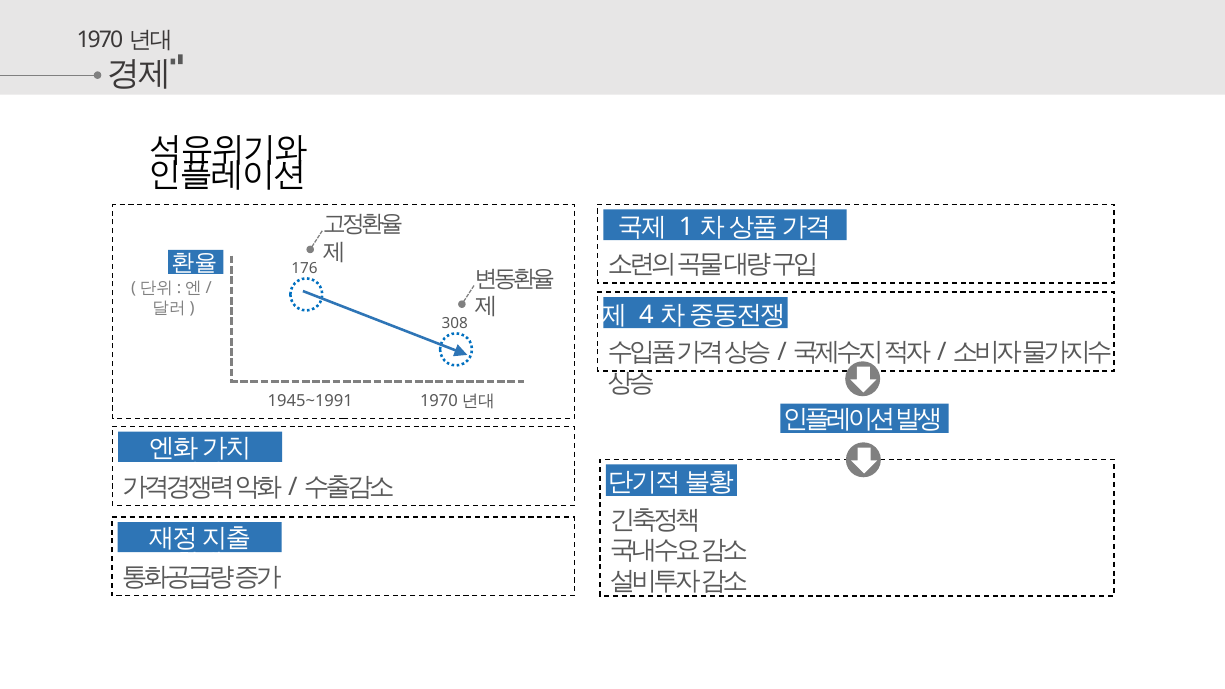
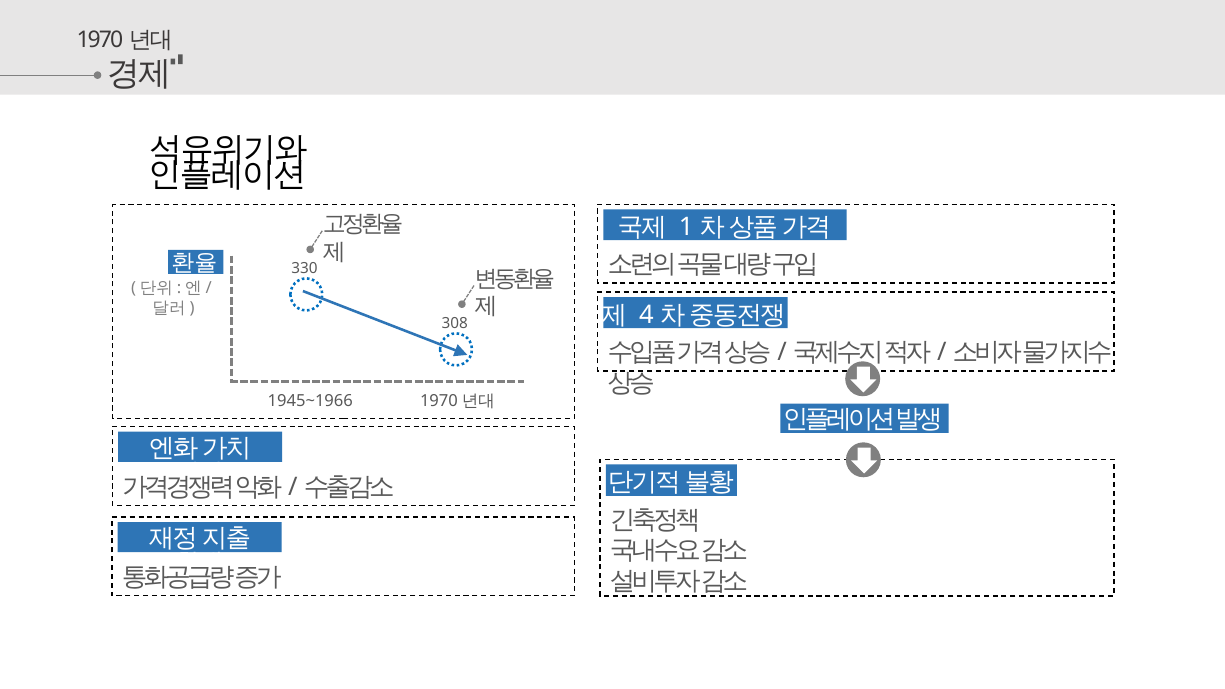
176: 176 -> 330 (304, 269)
1945~1991: 1945~1991 -> 1945~1966 (310, 401)
